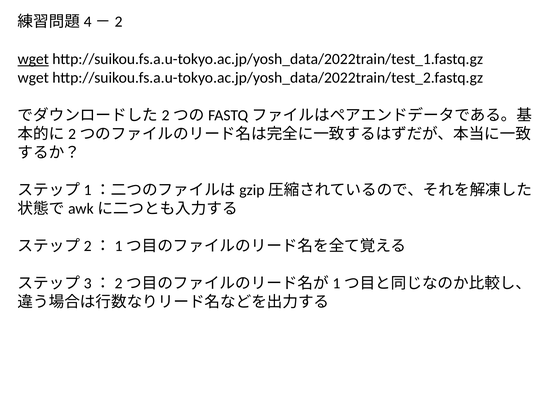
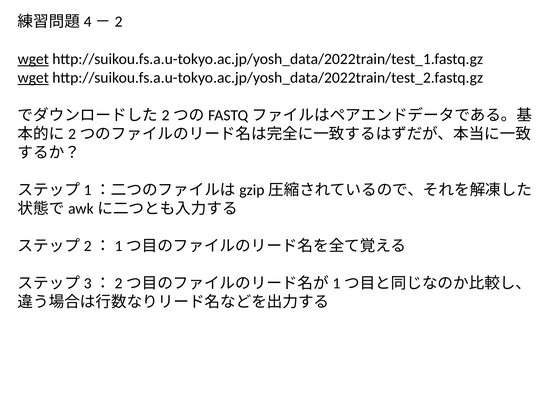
wget underline: none -> present (33, 78)
